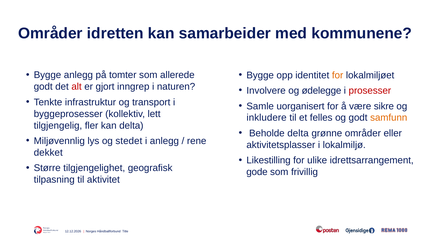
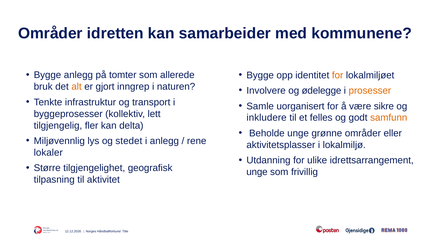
godt: godt -> bruk (43, 87)
alt colour: red -> orange (77, 87)
prosesser colour: red -> orange (370, 91)
Beholde delta: delta -> unge (298, 133)
dekket: dekket -> lokaler (48, 153)
Likestilling: Likestilling -> Utdanning (268, 160)
gode: gode -> unge (257, 172)
